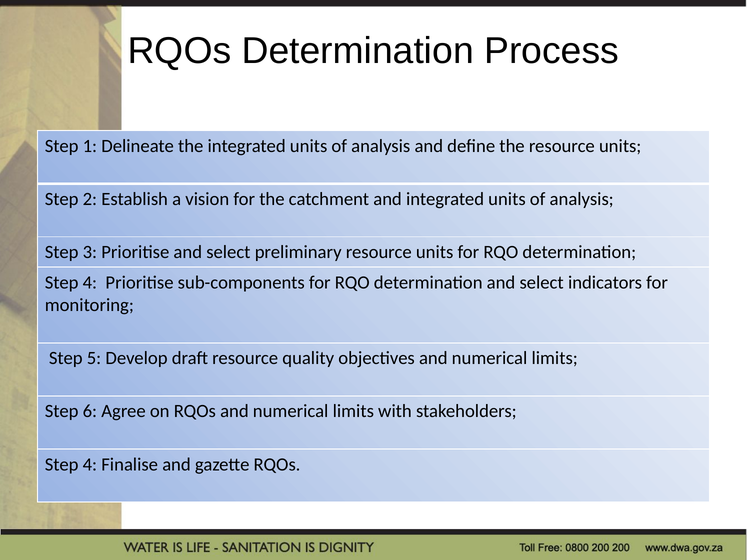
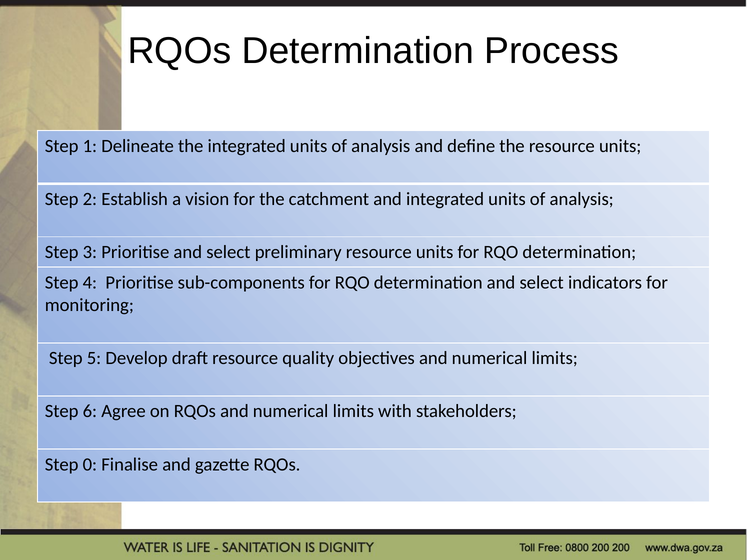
4: 4 -> 0 (90, 465)
